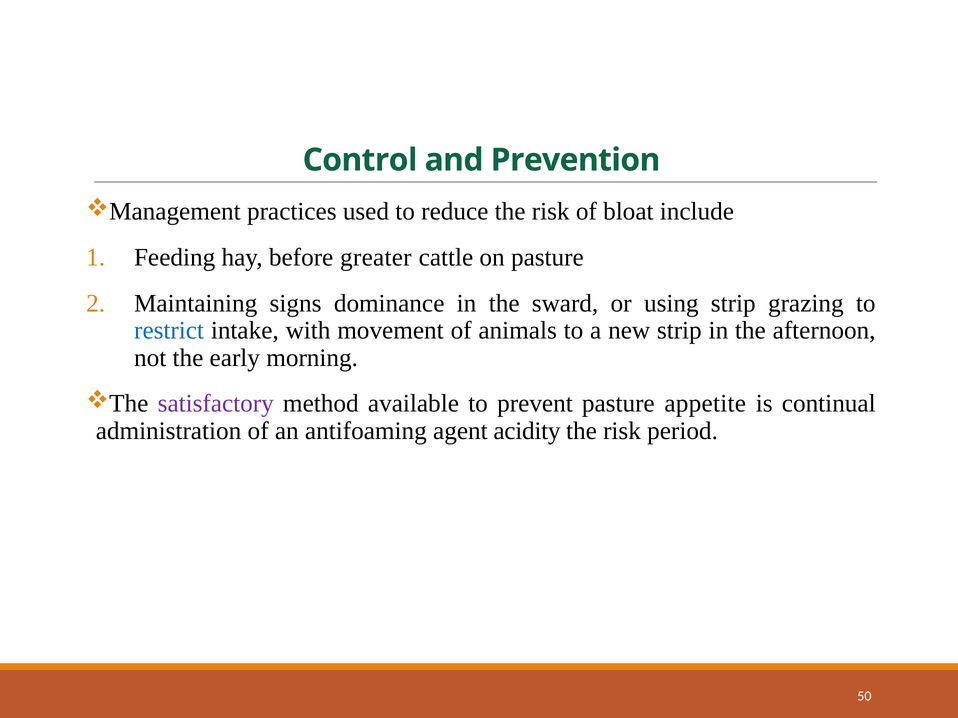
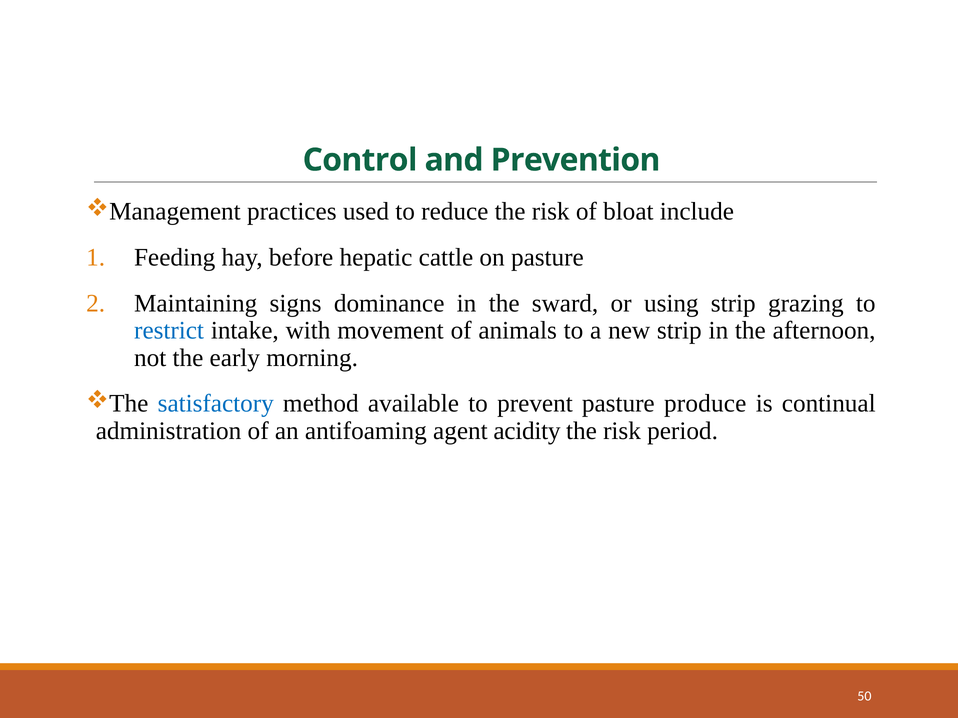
greater: greater -> hepatic (376, 258)
satisfactory colour: purple -> blue (216, 404)
appetite: appetite -> produce (705, 404)
